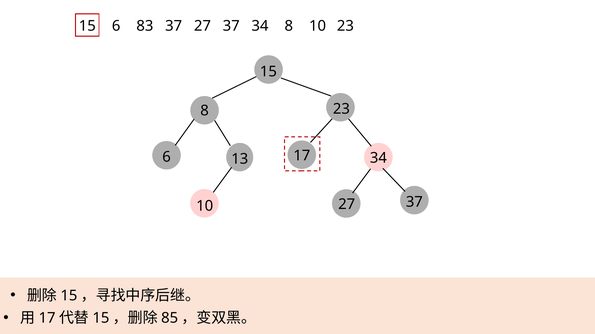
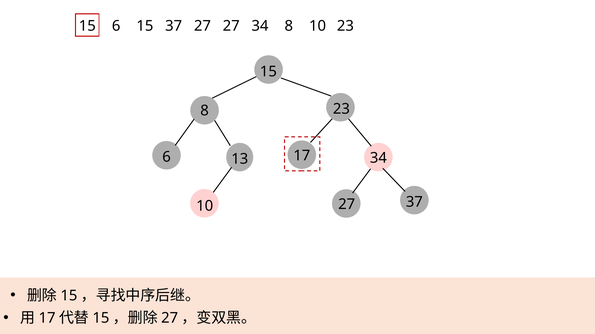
6 83: 83 -> 15 (145, 26)
27 37: 37 -> 27 (231, 26)
85: 85 -> 27 (170, 319)
